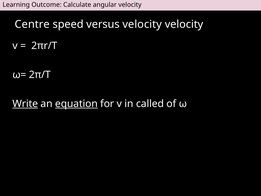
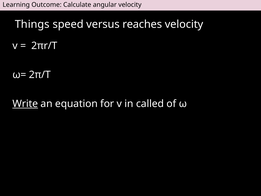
Centre: Centre -> Things (32, 24)
versus velocity: velocity -> reaches (142, 24)
equation underline: present -> none (76, 104)
